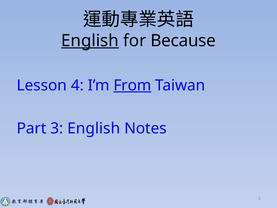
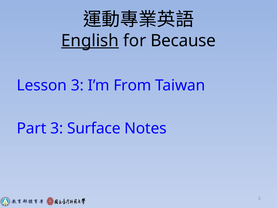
Lesson 4: 4 -> 3 (77, 85)
From underline: present -> none (132, 85)
3 English: English -> Surface (94, 128)
